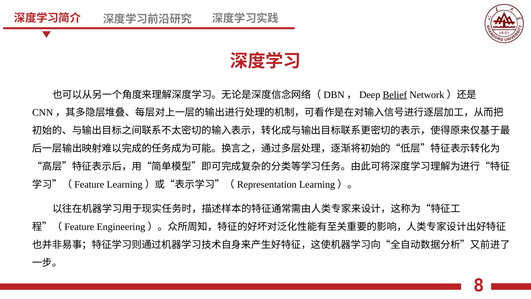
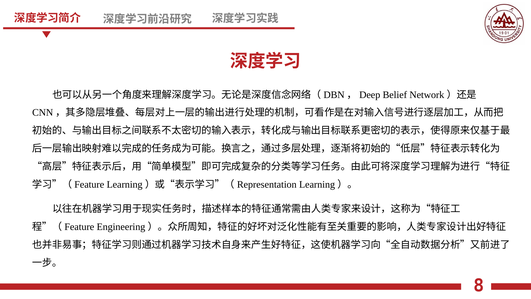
Belief underline: present -> none (395, 95)
